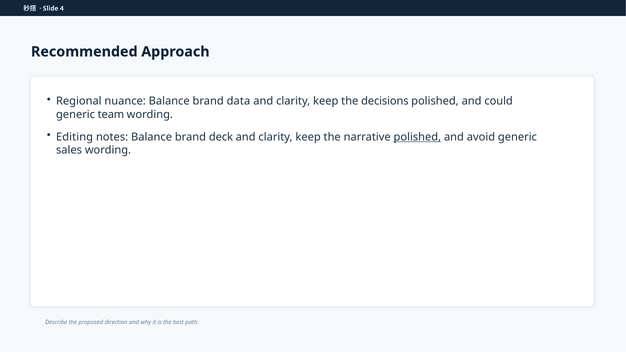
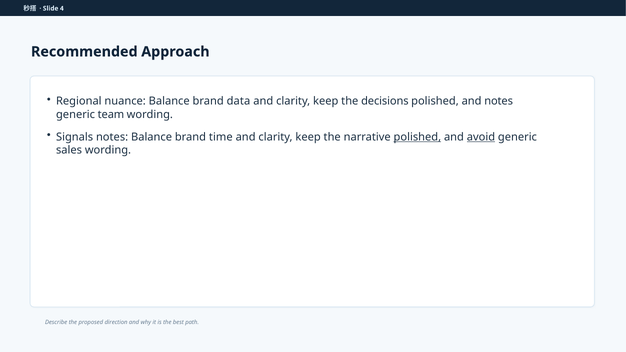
and could: could -> notes (499, 101)
Editing: Editing -> Signals (75, 137)
deck: deck -> time (221, 137)
avoid underline: none -> present (481, 137)
